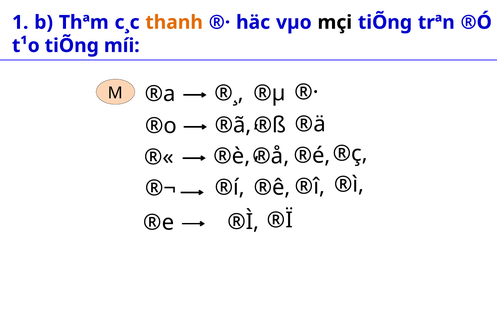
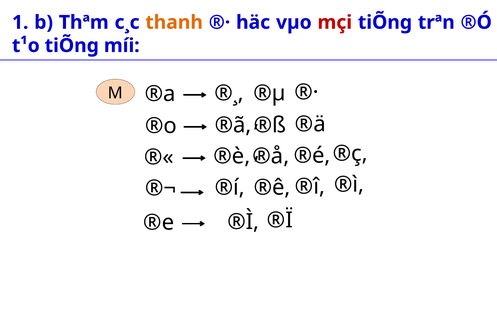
mçi colour: black -> red (335, 22)
